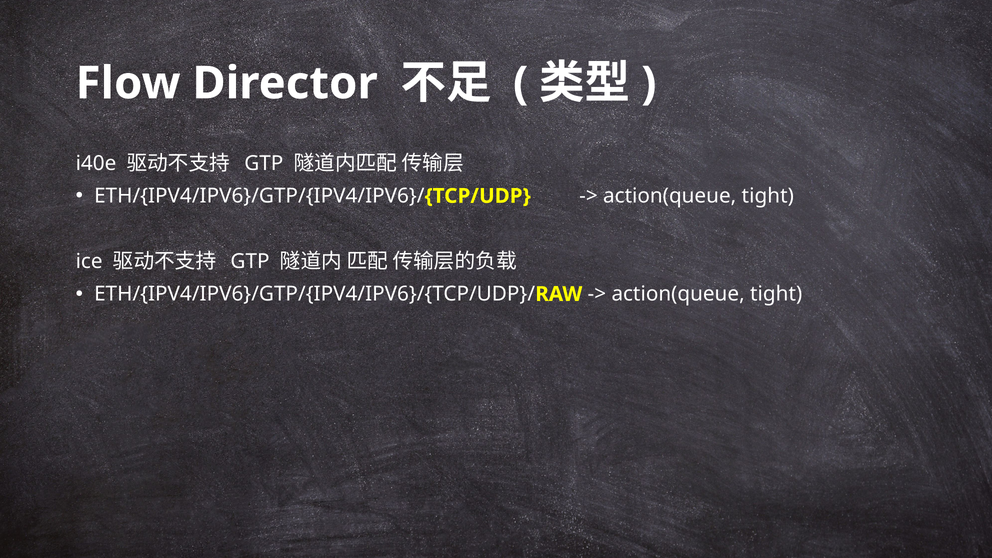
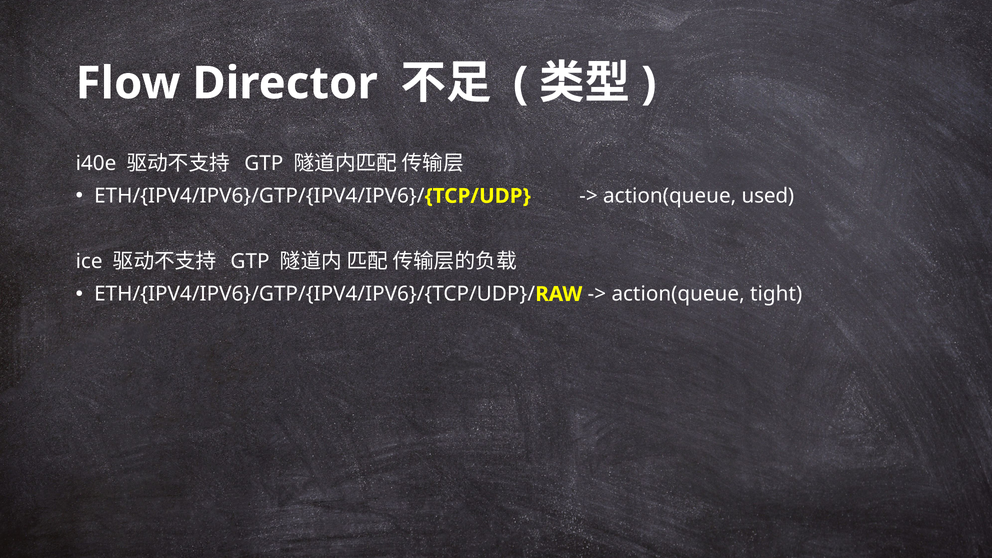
tight: tight -> used (768, 196)
